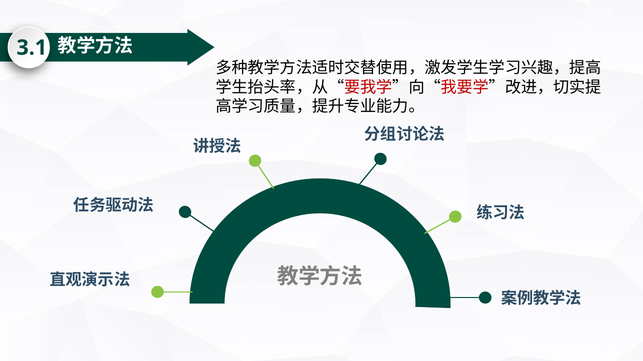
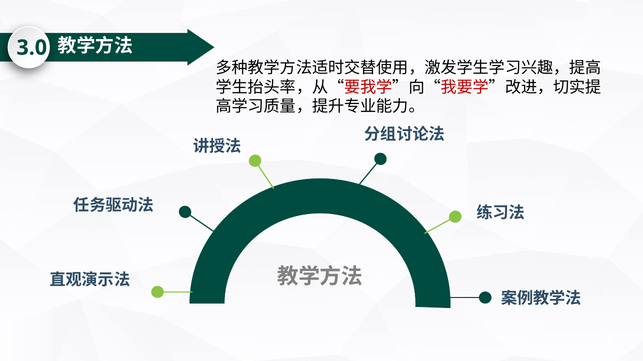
3.1: 3.1 -> 3.0 (32, 48)
